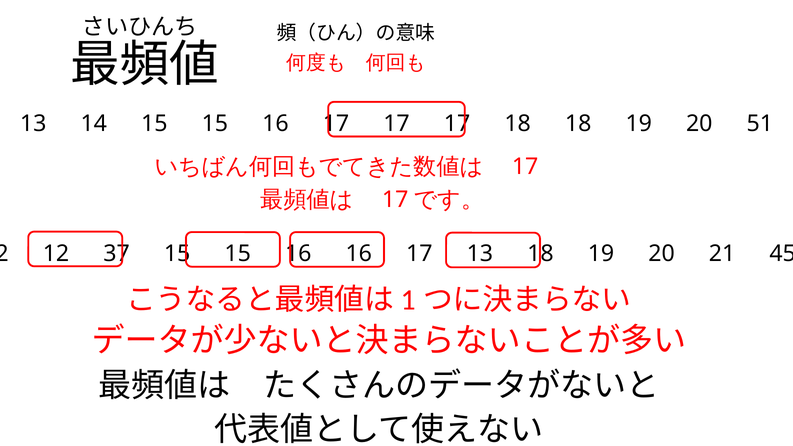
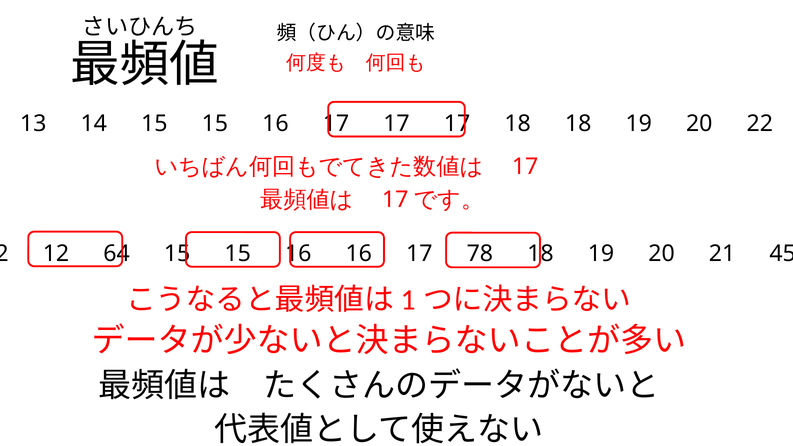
51: 51 -> 22 (760, 124)
37: 37 -> 64 (117, 253)
17 13: 13 -> 78 (480, 253)
